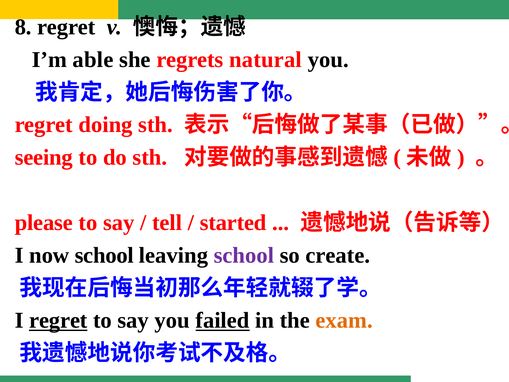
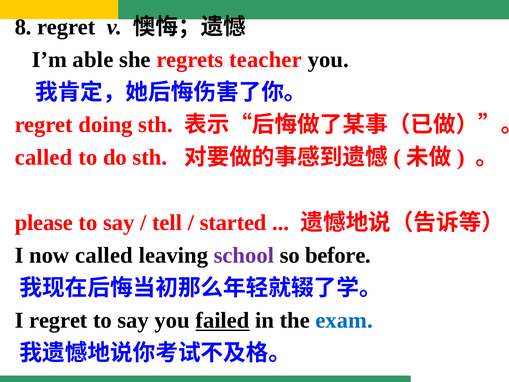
natural: natural -> teacher (265, 60)
seeing: seeing -> called (44, 157)
now school: school -> called (104, 255)
create: create -> before (338, 255)
regret underline: present -> none (58, 320)
exam colour: orange -> blue (344, 320)
